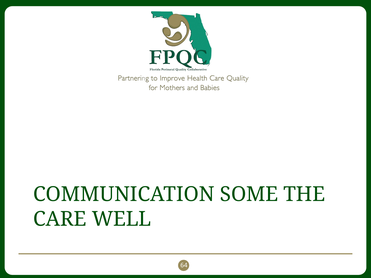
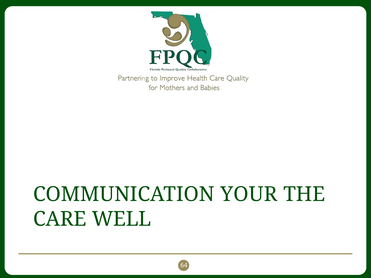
SOME: SOME -> YOUR (249, 194)
